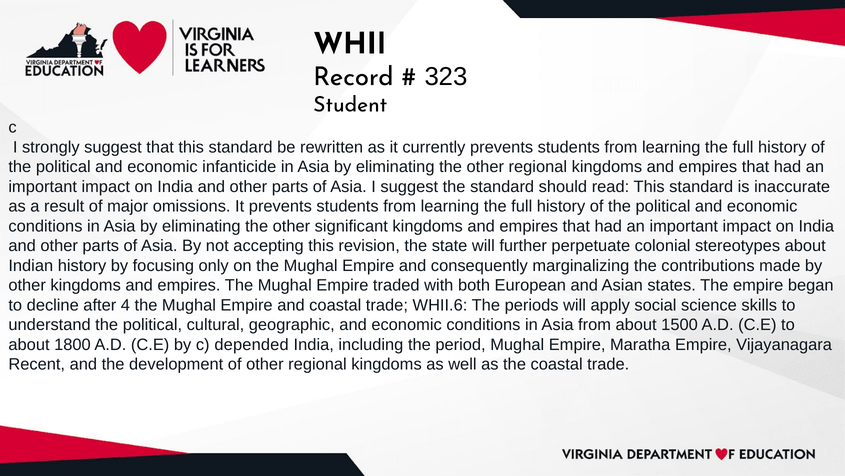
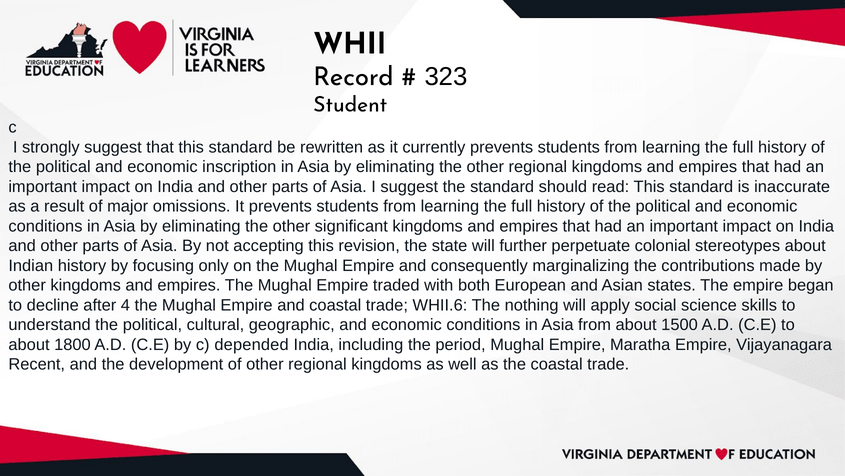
infanticide: infanticide -> inscription (239, 167)
periods: periods -> nothing (532, 305)
